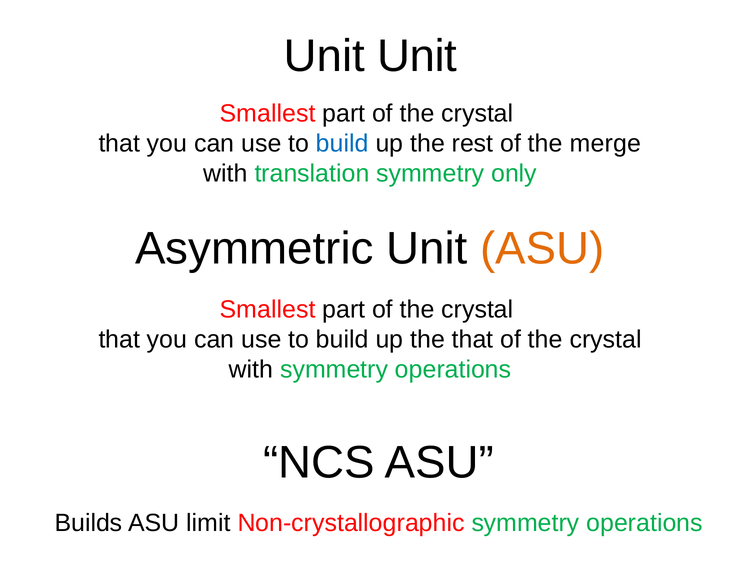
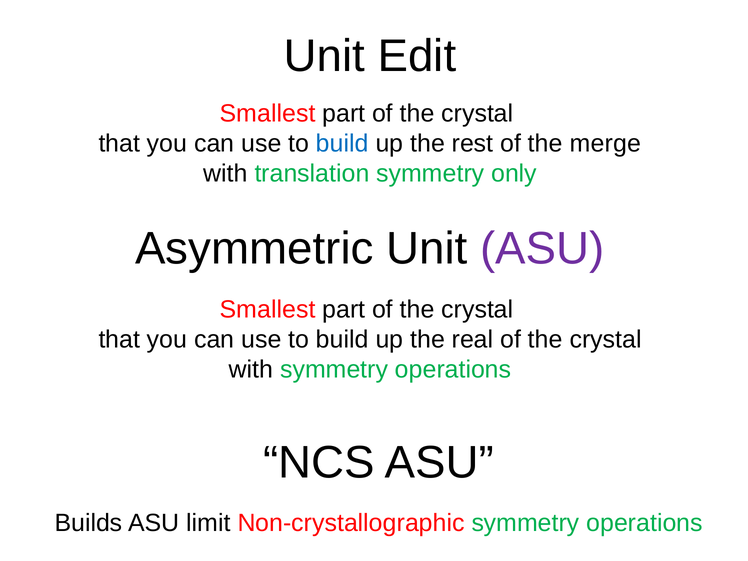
Unit Unit: Unit -> Edit (417, 56)
ASU colour: orange -> purple (542, 249)
the that: that -> real (473, 339)
